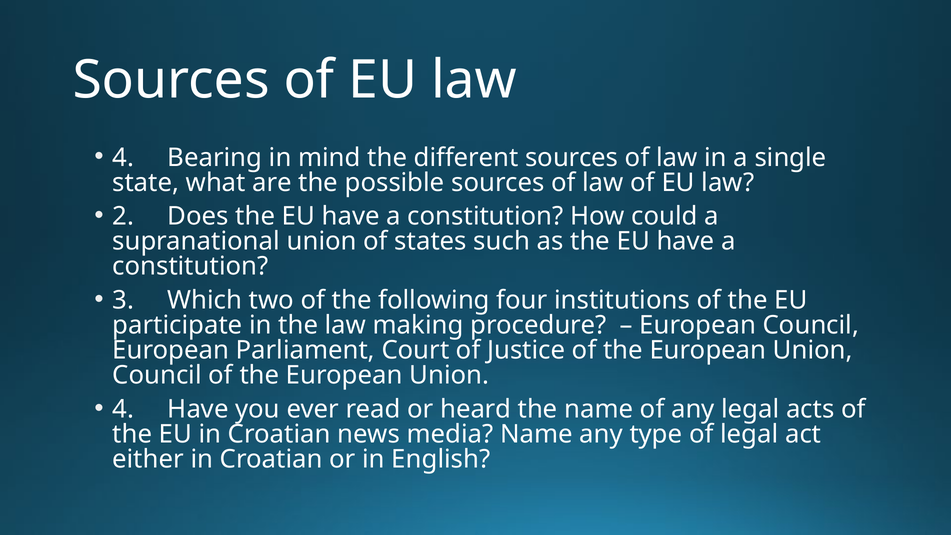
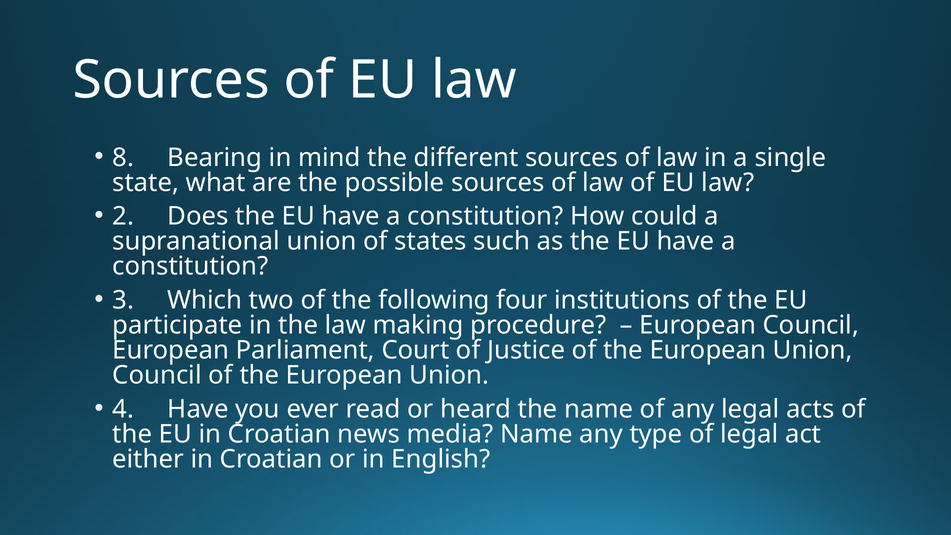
4: 4 -> 8 (123, 157)
